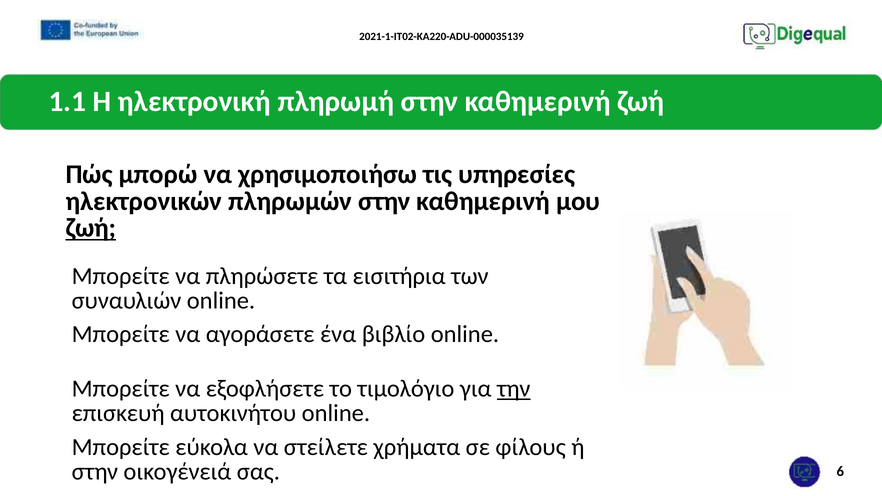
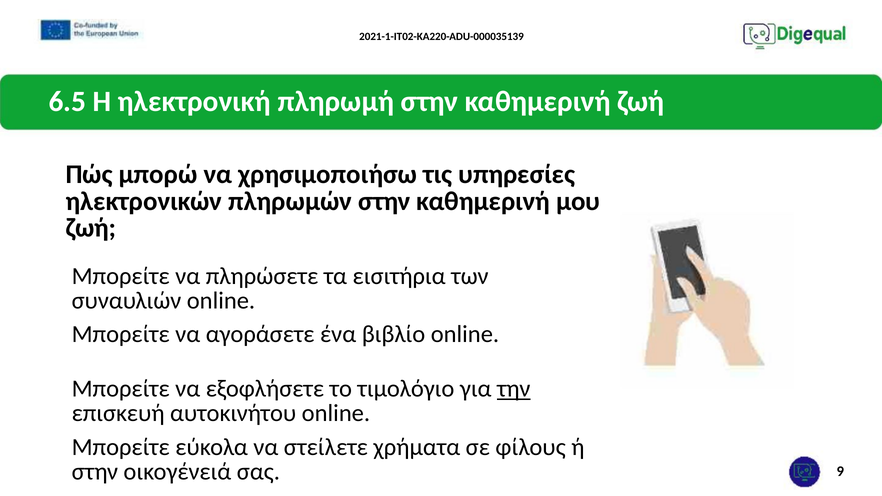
1.1: 1.1 -> 6.5 (67, 101)
ζωή underline: present -> none (91, 228)
6: 6 -> 9 (840, 472)
